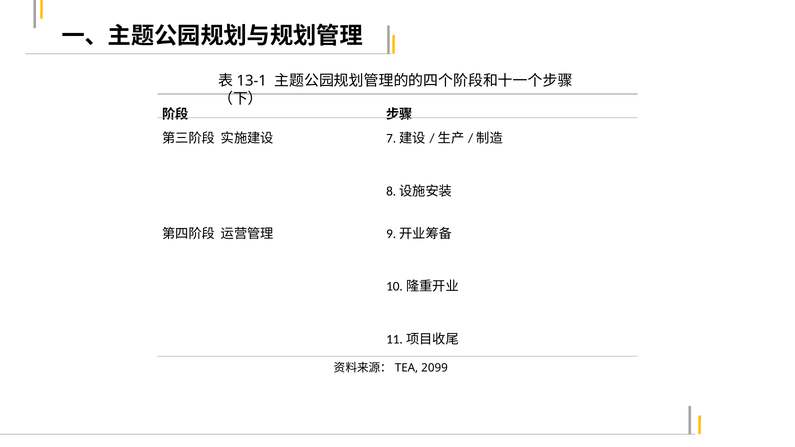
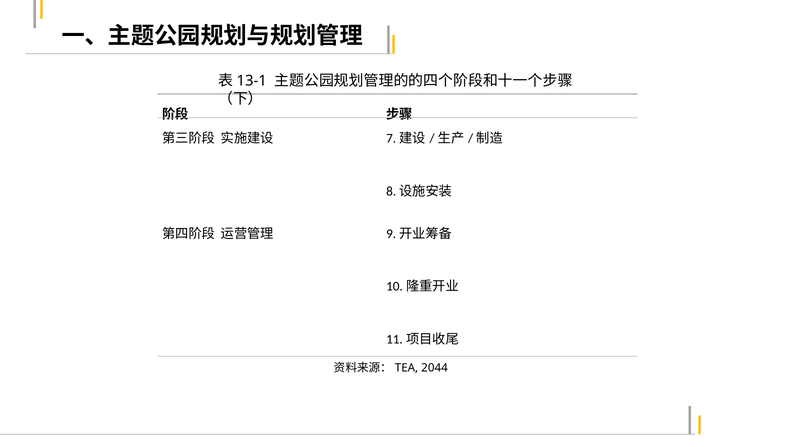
2099: 2099 -> 2044 (435, 368)
